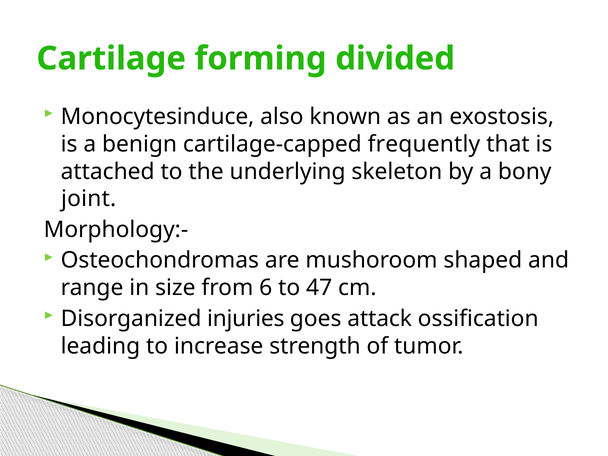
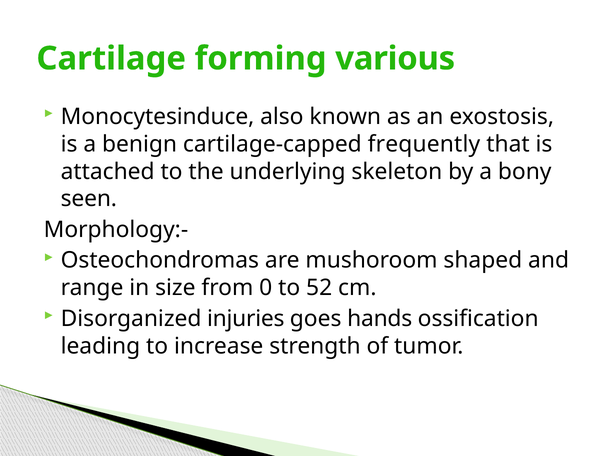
divided: divided -> various (395, 59)
joint: joint -> seen (89, 199)
6: 6 -> 0 (266, 288)
47: 47 -> 52 (319, 288)
attack: attack -> hands (380, 319)
